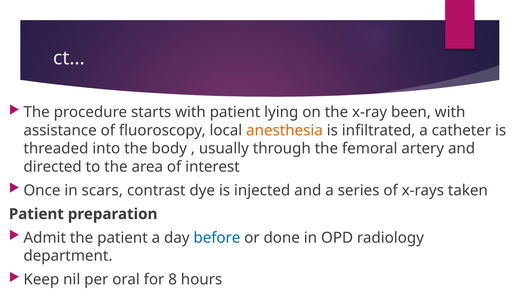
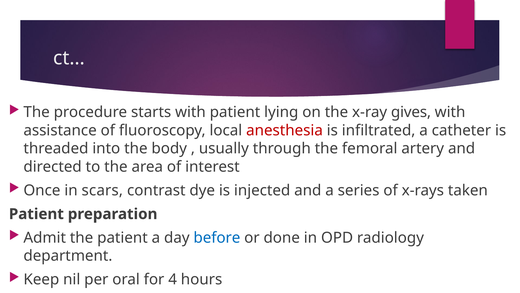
been: been -> gives (411, 112)
anesthesia colour: orange -> red (285, 130)
8: 8 -> 4 (173, 279)
